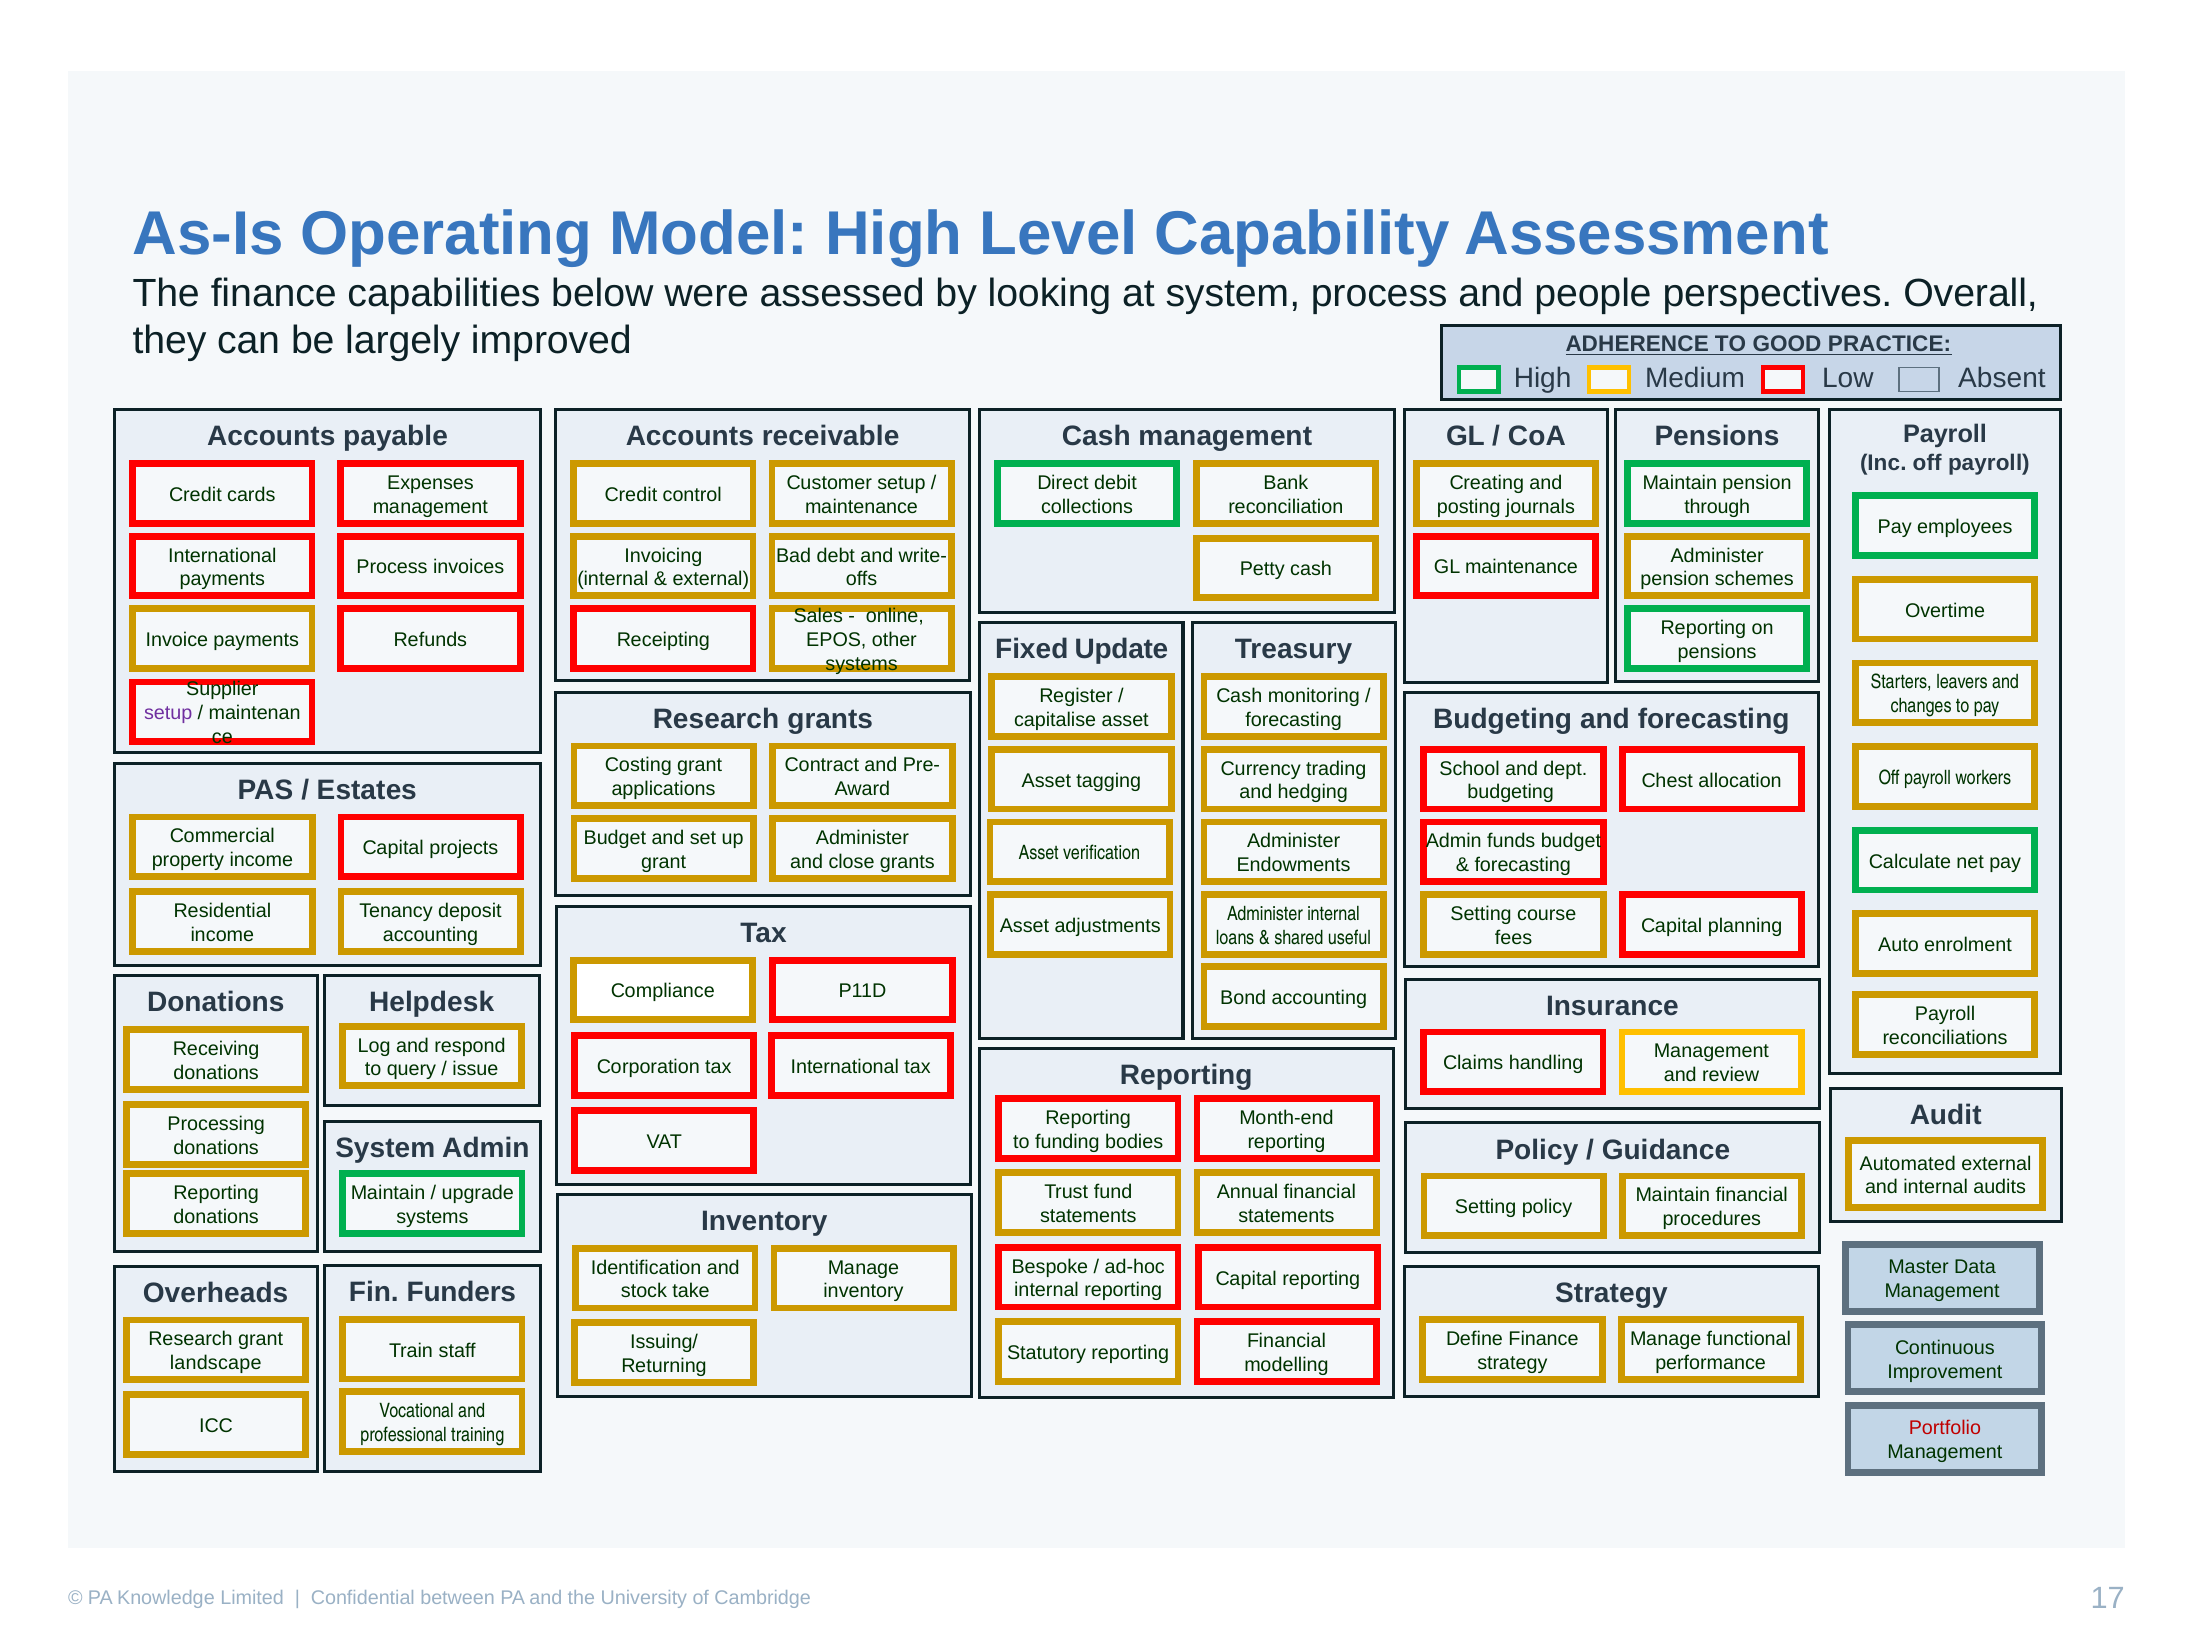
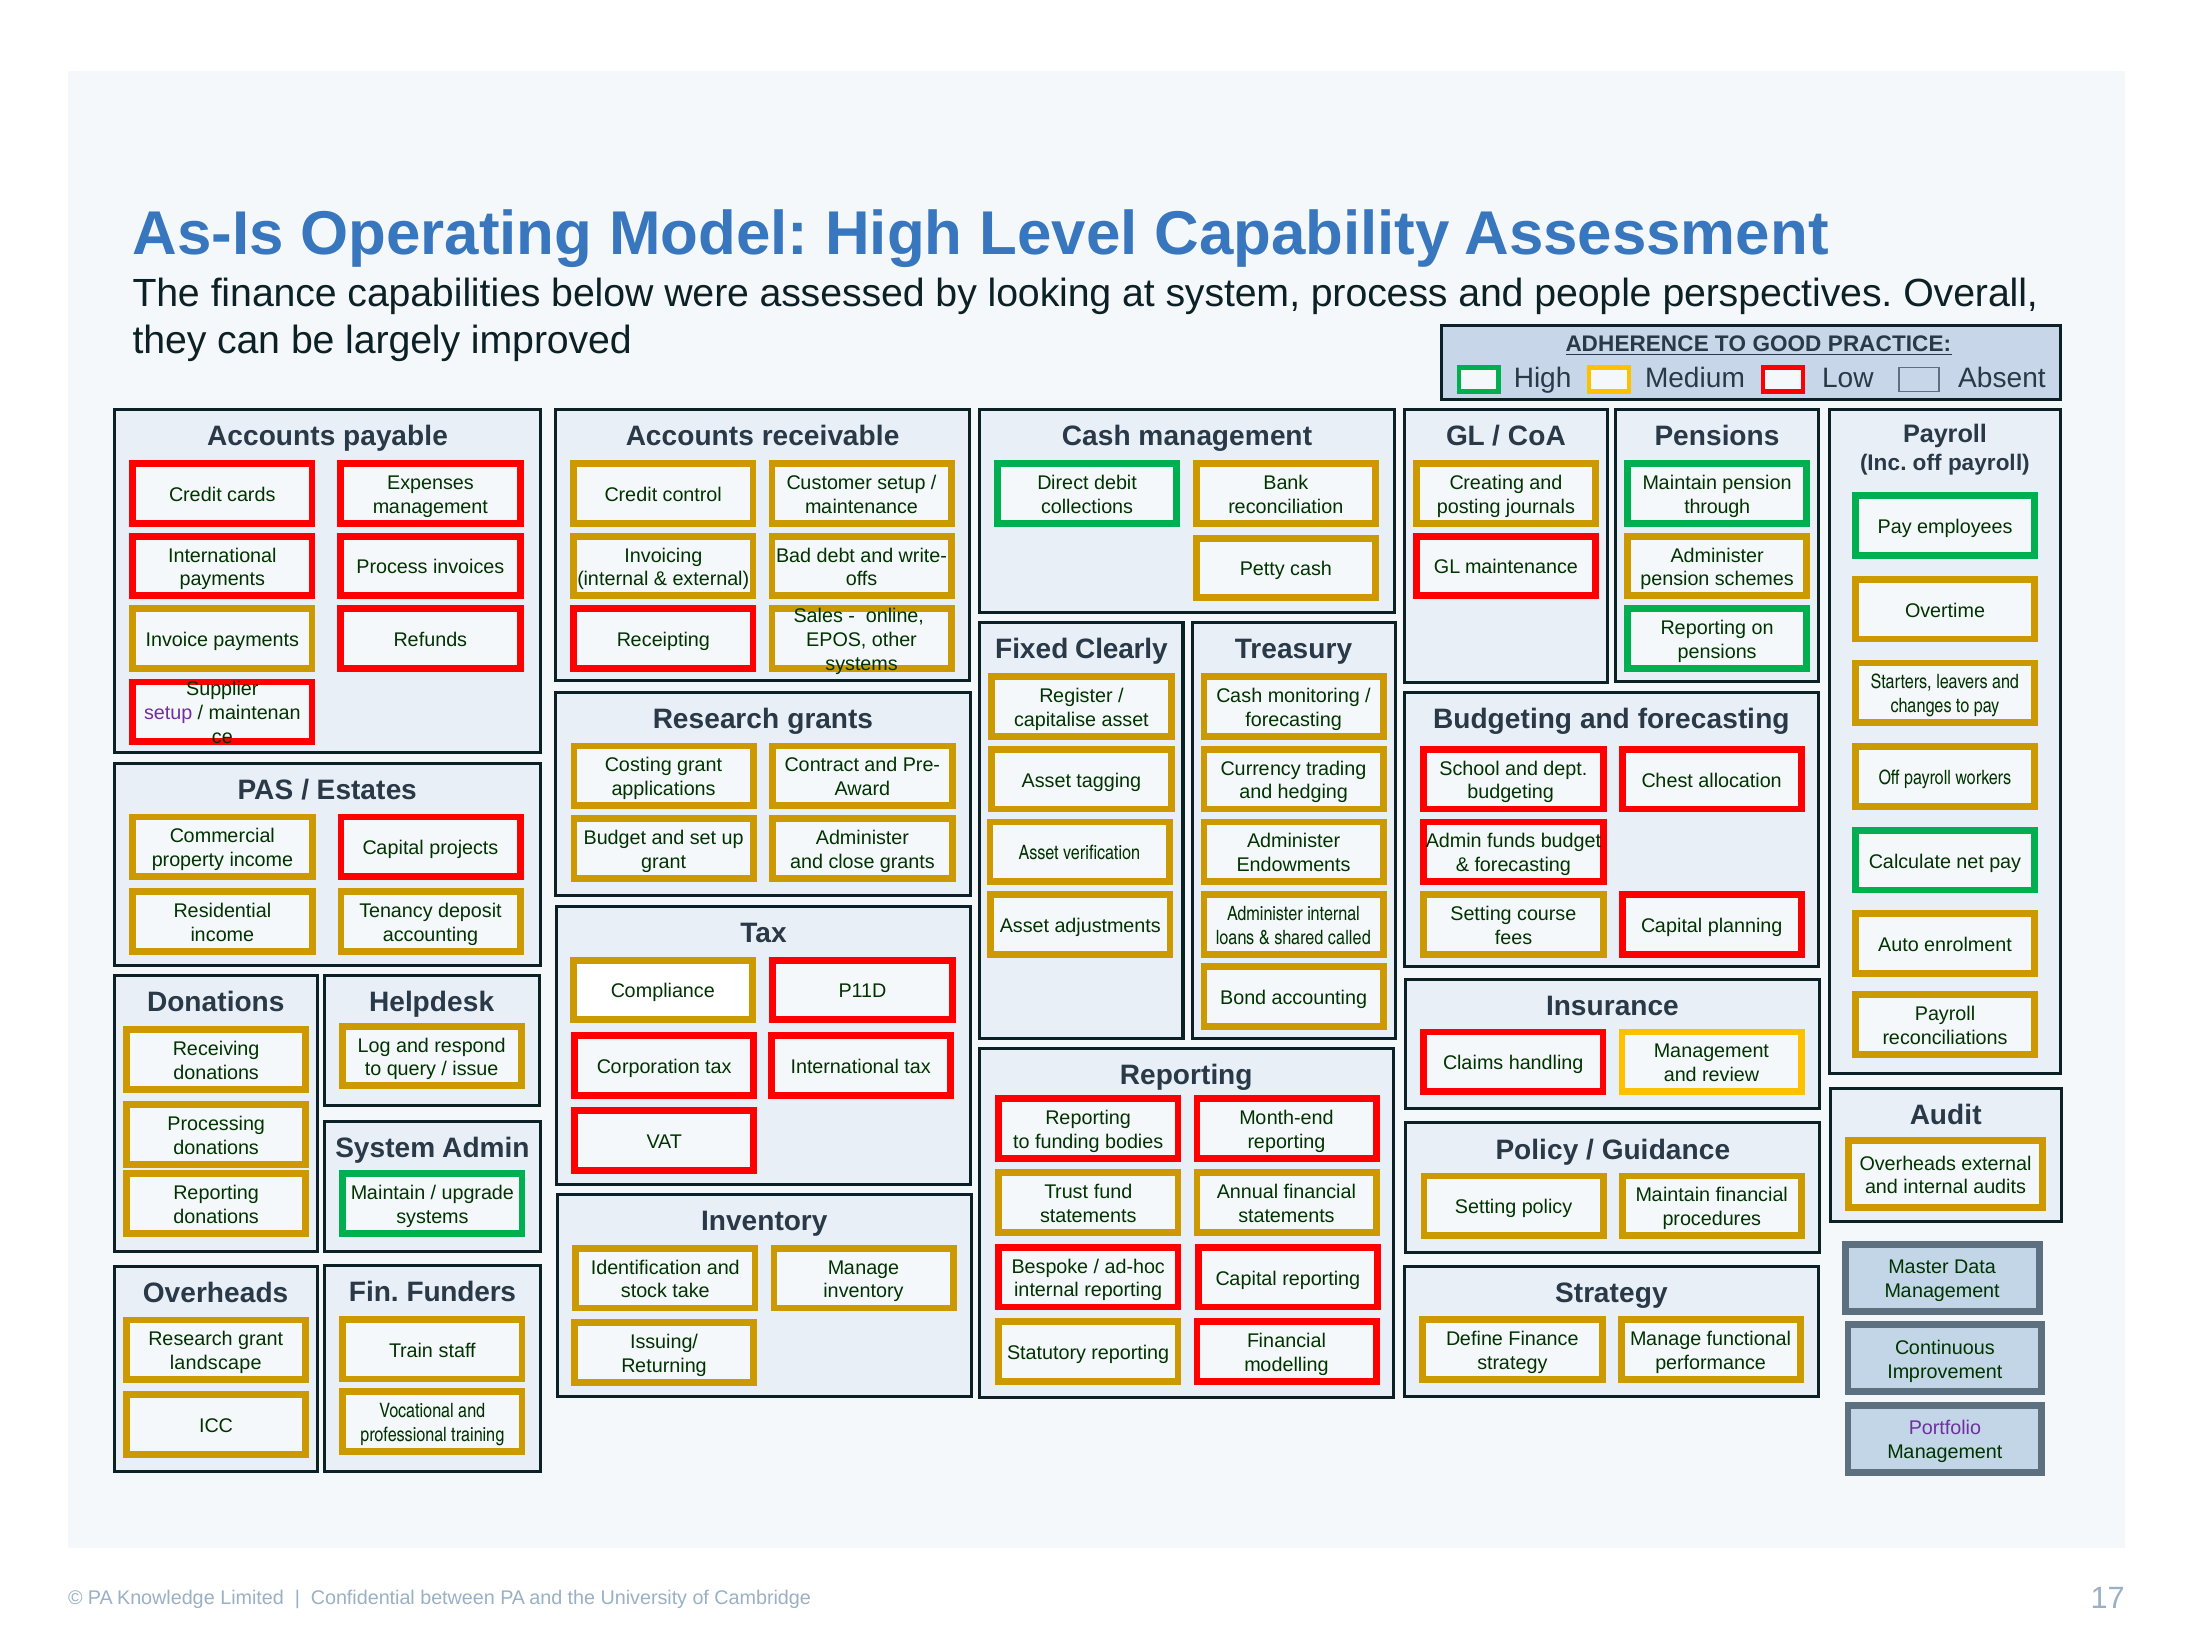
Update: Update -> Clearly (1121, 650)
useful: useful -> called (1349, 938)
Automated: Automated -> Overheads (1908, 1163)
Portfolio colour: red -> purple (1945, 1428)
